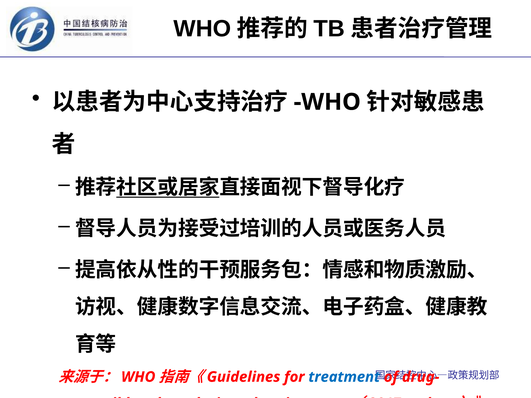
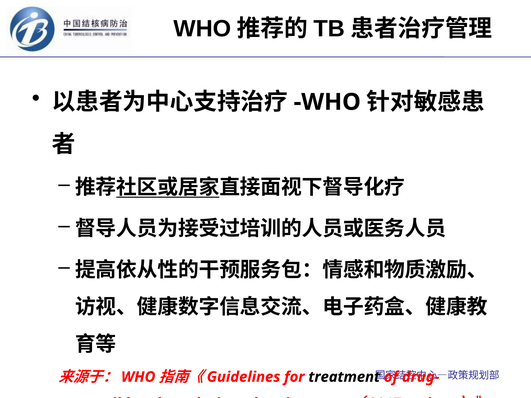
treatment colour: blue -> black (344, 377)
